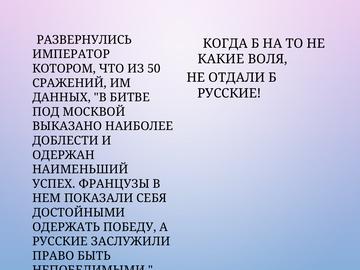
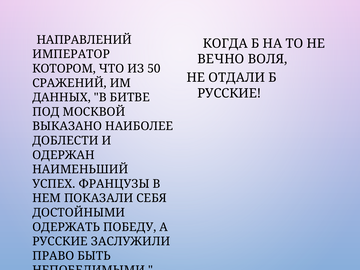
РАЗВЕРНУЛИСЬ: РАЗВЕРНУЛИСЬ -> НАПРАВЛЕНИЙ (84, 40)
КАКИЕ: КАКИЕ -> ВЕЧНО (221, 59)
